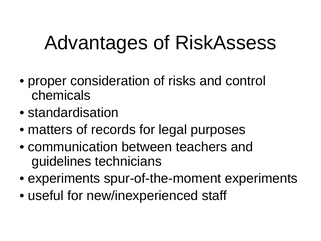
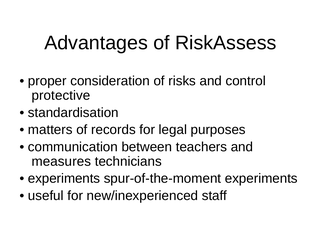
chemicals: chemicals -> protective (61, 95)
guidelines: guidelines -> measures (61, 161)
